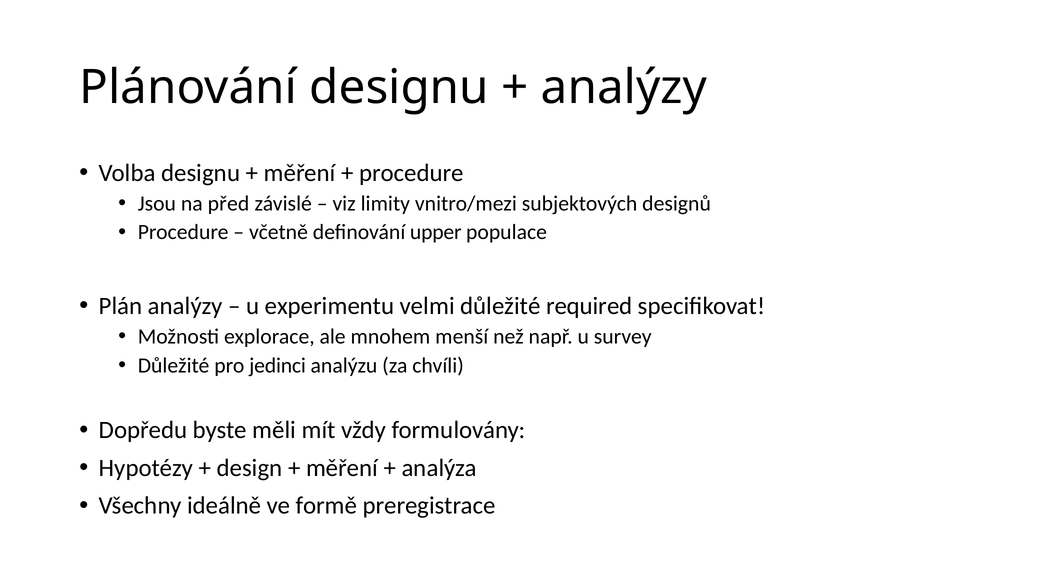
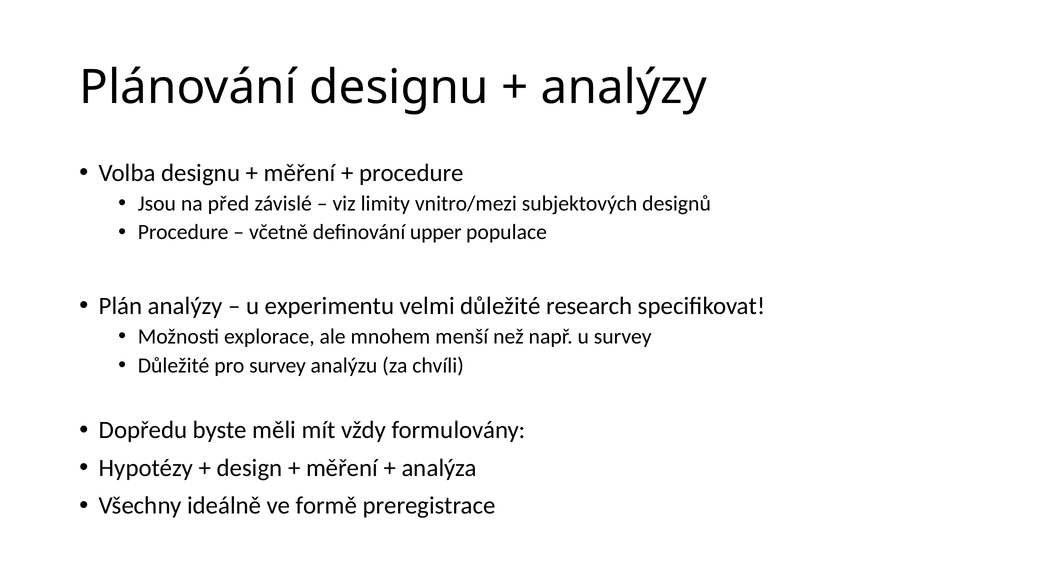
required: required -> research (589, 306)
pro jedinci: jedinci -> survey (278, 365)
